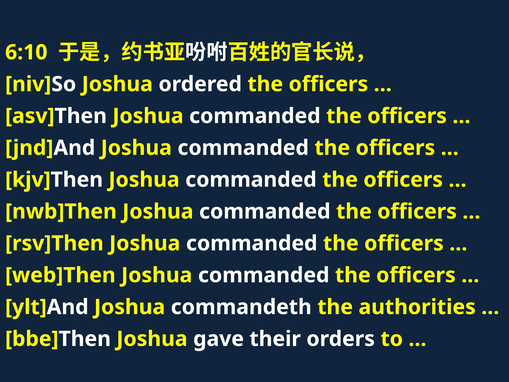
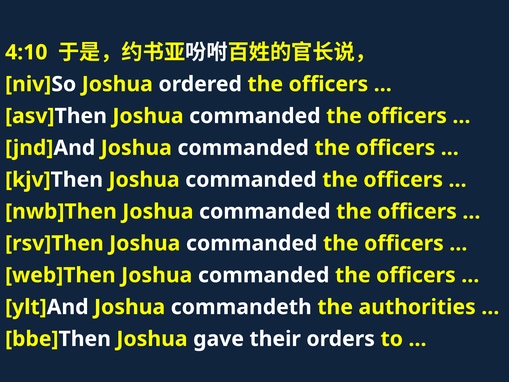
6:10: 6:10 -> 4:10 (26, 52)
